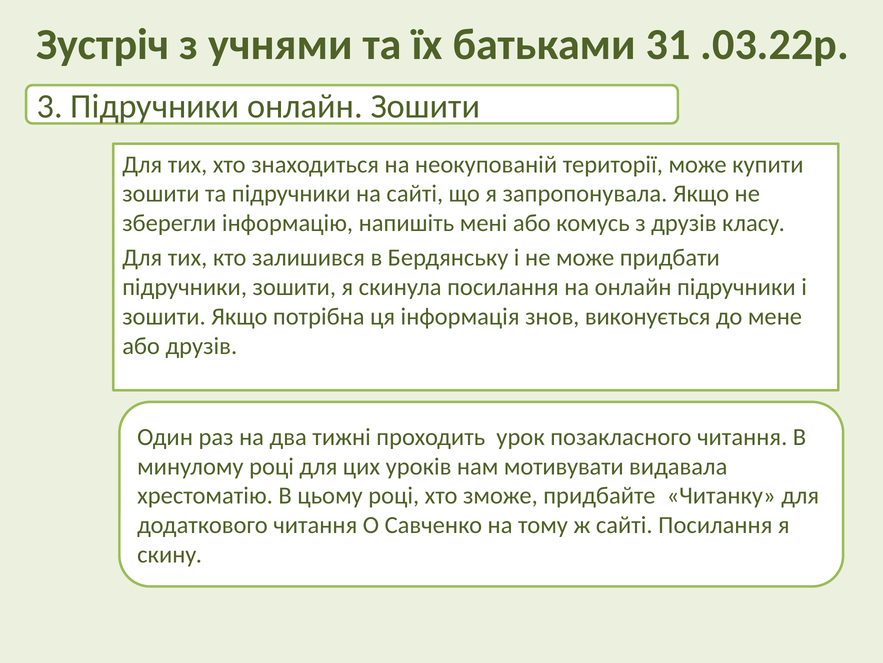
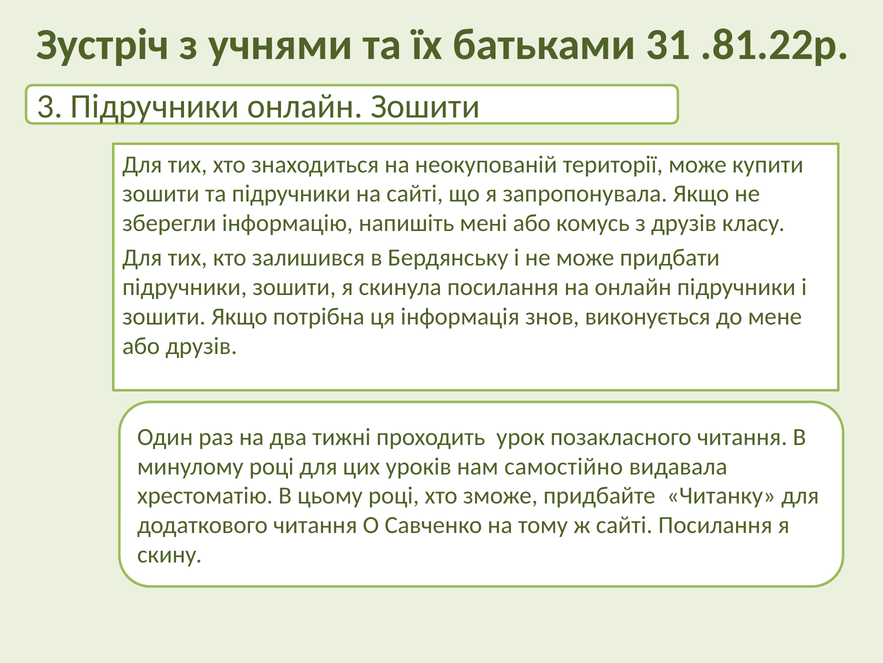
.03.22р: .03.22р -> .81.22р (775, 45)
мотивувати: мотивувати -> самостійно (564, 466)
